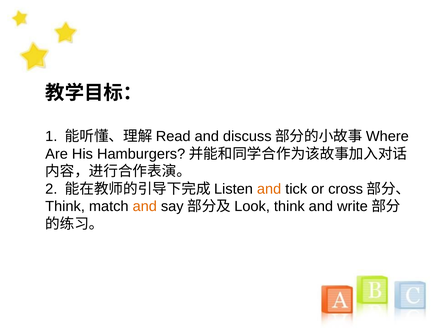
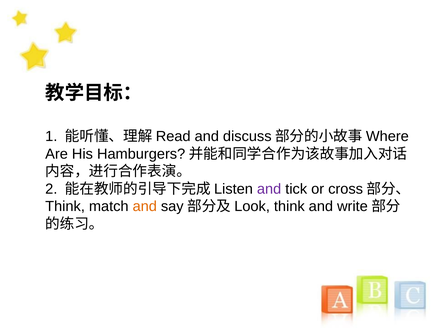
and colour: orange -> purple (269, 189)
